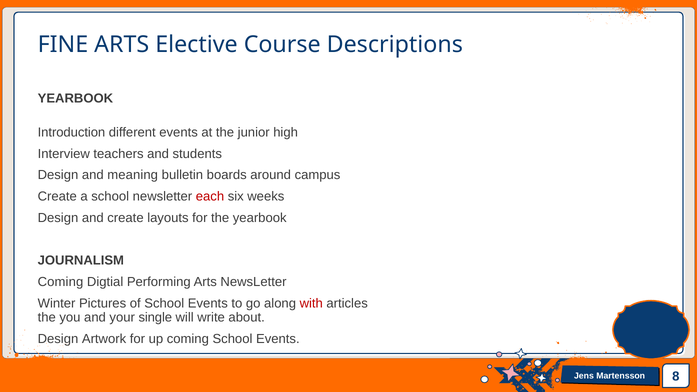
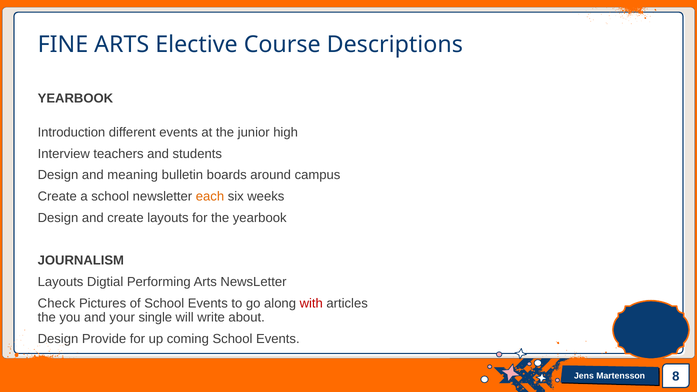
each colour: red -> orange (210, 197)
Coming: Coming -> Layouts (61, 282)
Winter: Winter -> Check (56, 303)
Artwork: Artwork -> Provide (104, 339)
